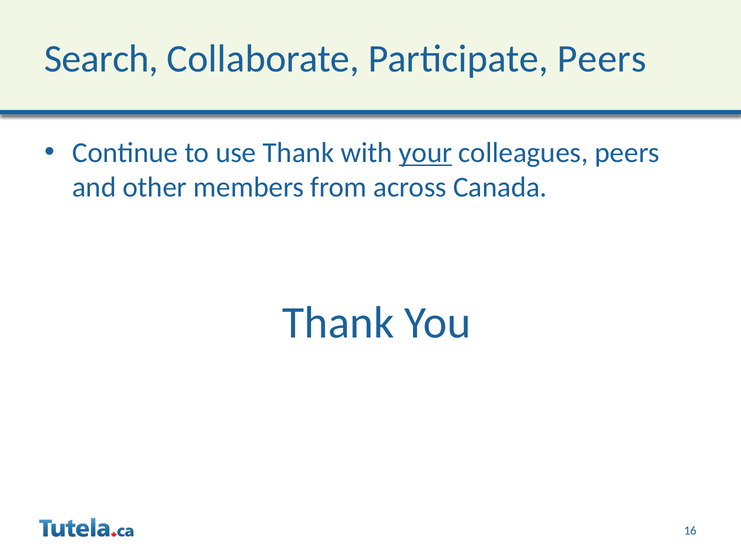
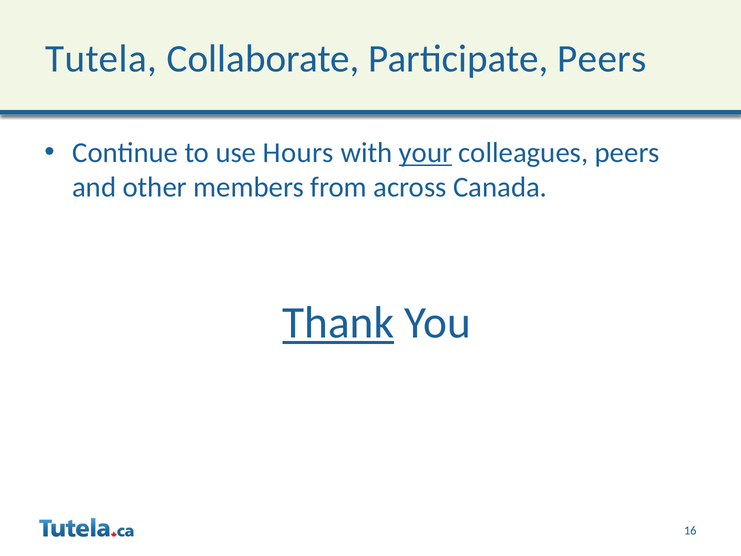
Search: Search -> Tutela (101, 59)
use Thank: Thank -> Hours (298, 153)
Thank underline: none -> present (338, 323)
